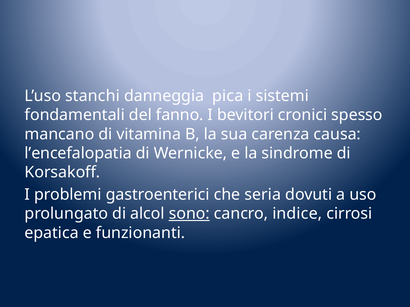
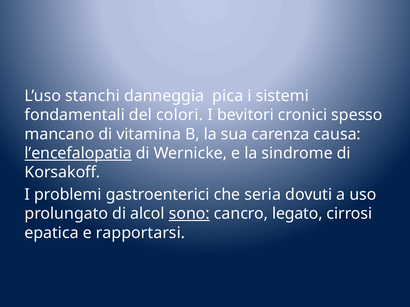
fanno: fanno -> colori (180, 115)
l’encefalopatia underline: none -> present (78, 153)
indice: indice -> legato (297, 214)
funzionanti: funzionanti -> rapportarsi (141, 233)
